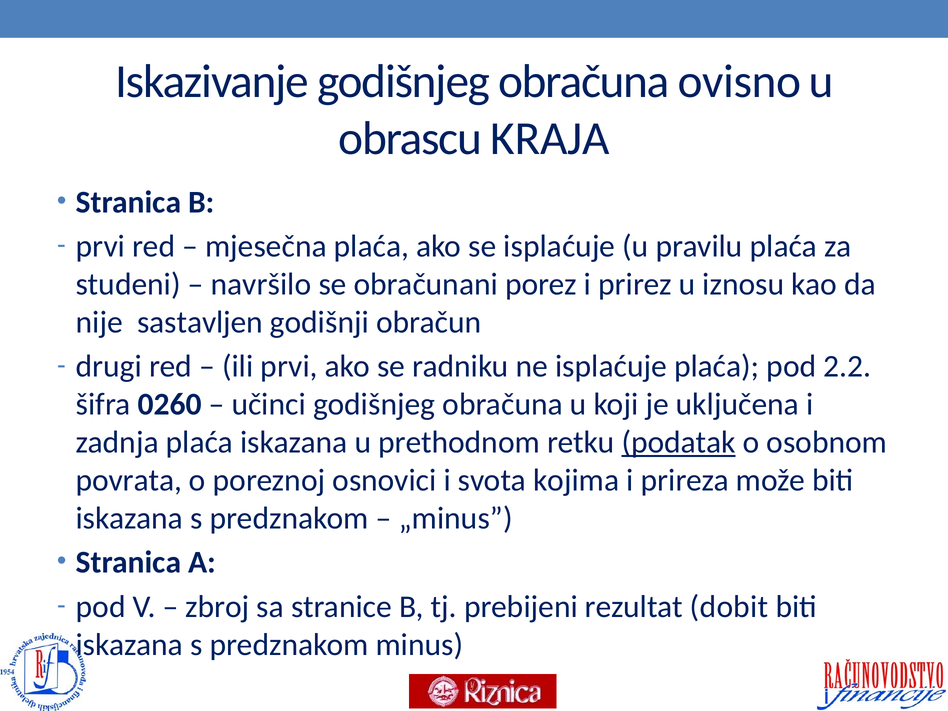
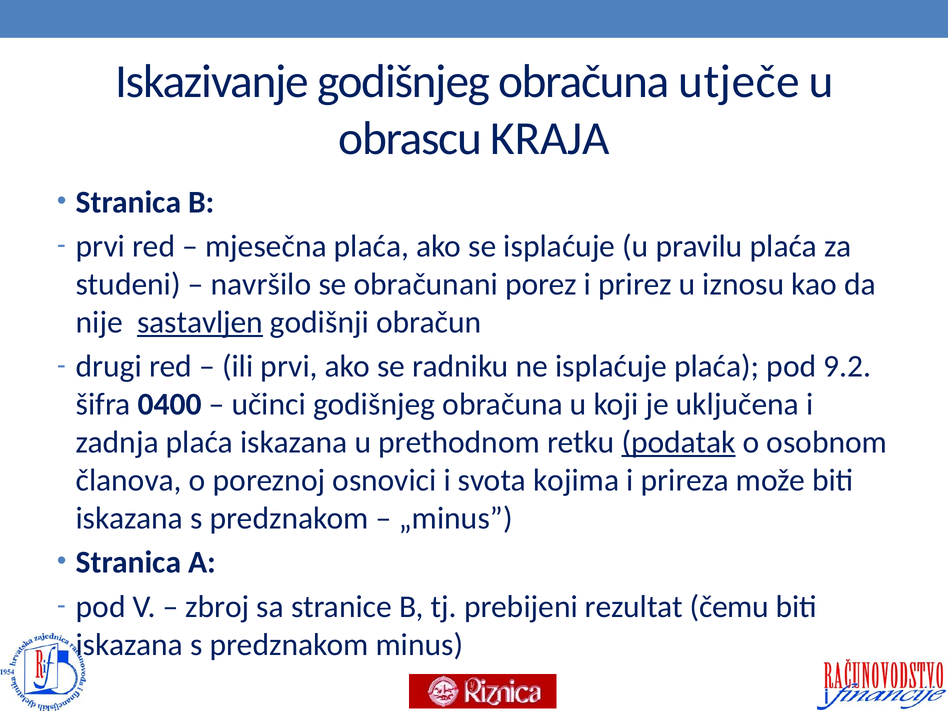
ovisno: ovisno -> utječe (739, 82)
sastavljen underline: none -> present (200, 322)
2.2: 2.2 -> 9.2 (847, 367)
0260: 0260 -> 0400 (170, 404)
povrata: povrata -> članova (129, 480)
dobit: dobit -> čemu (729, 607)
